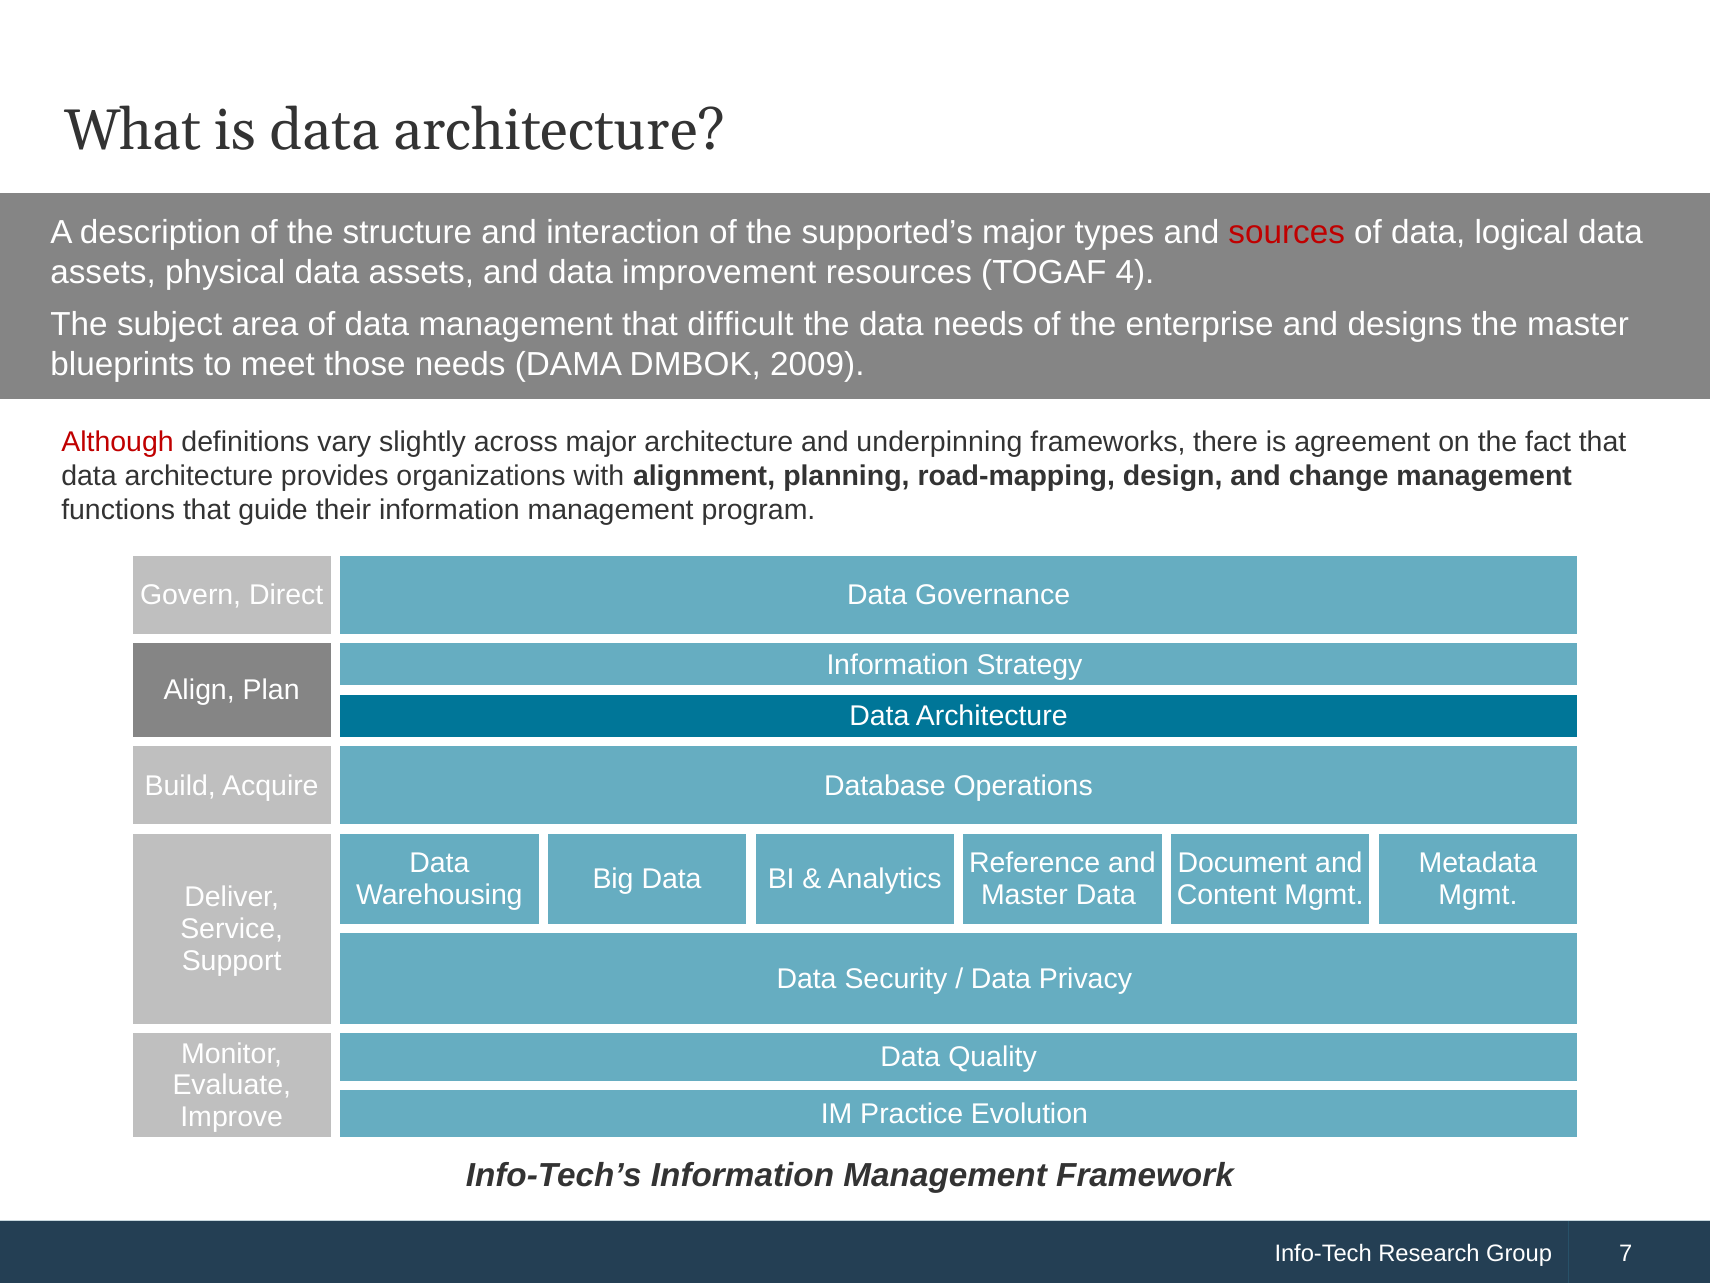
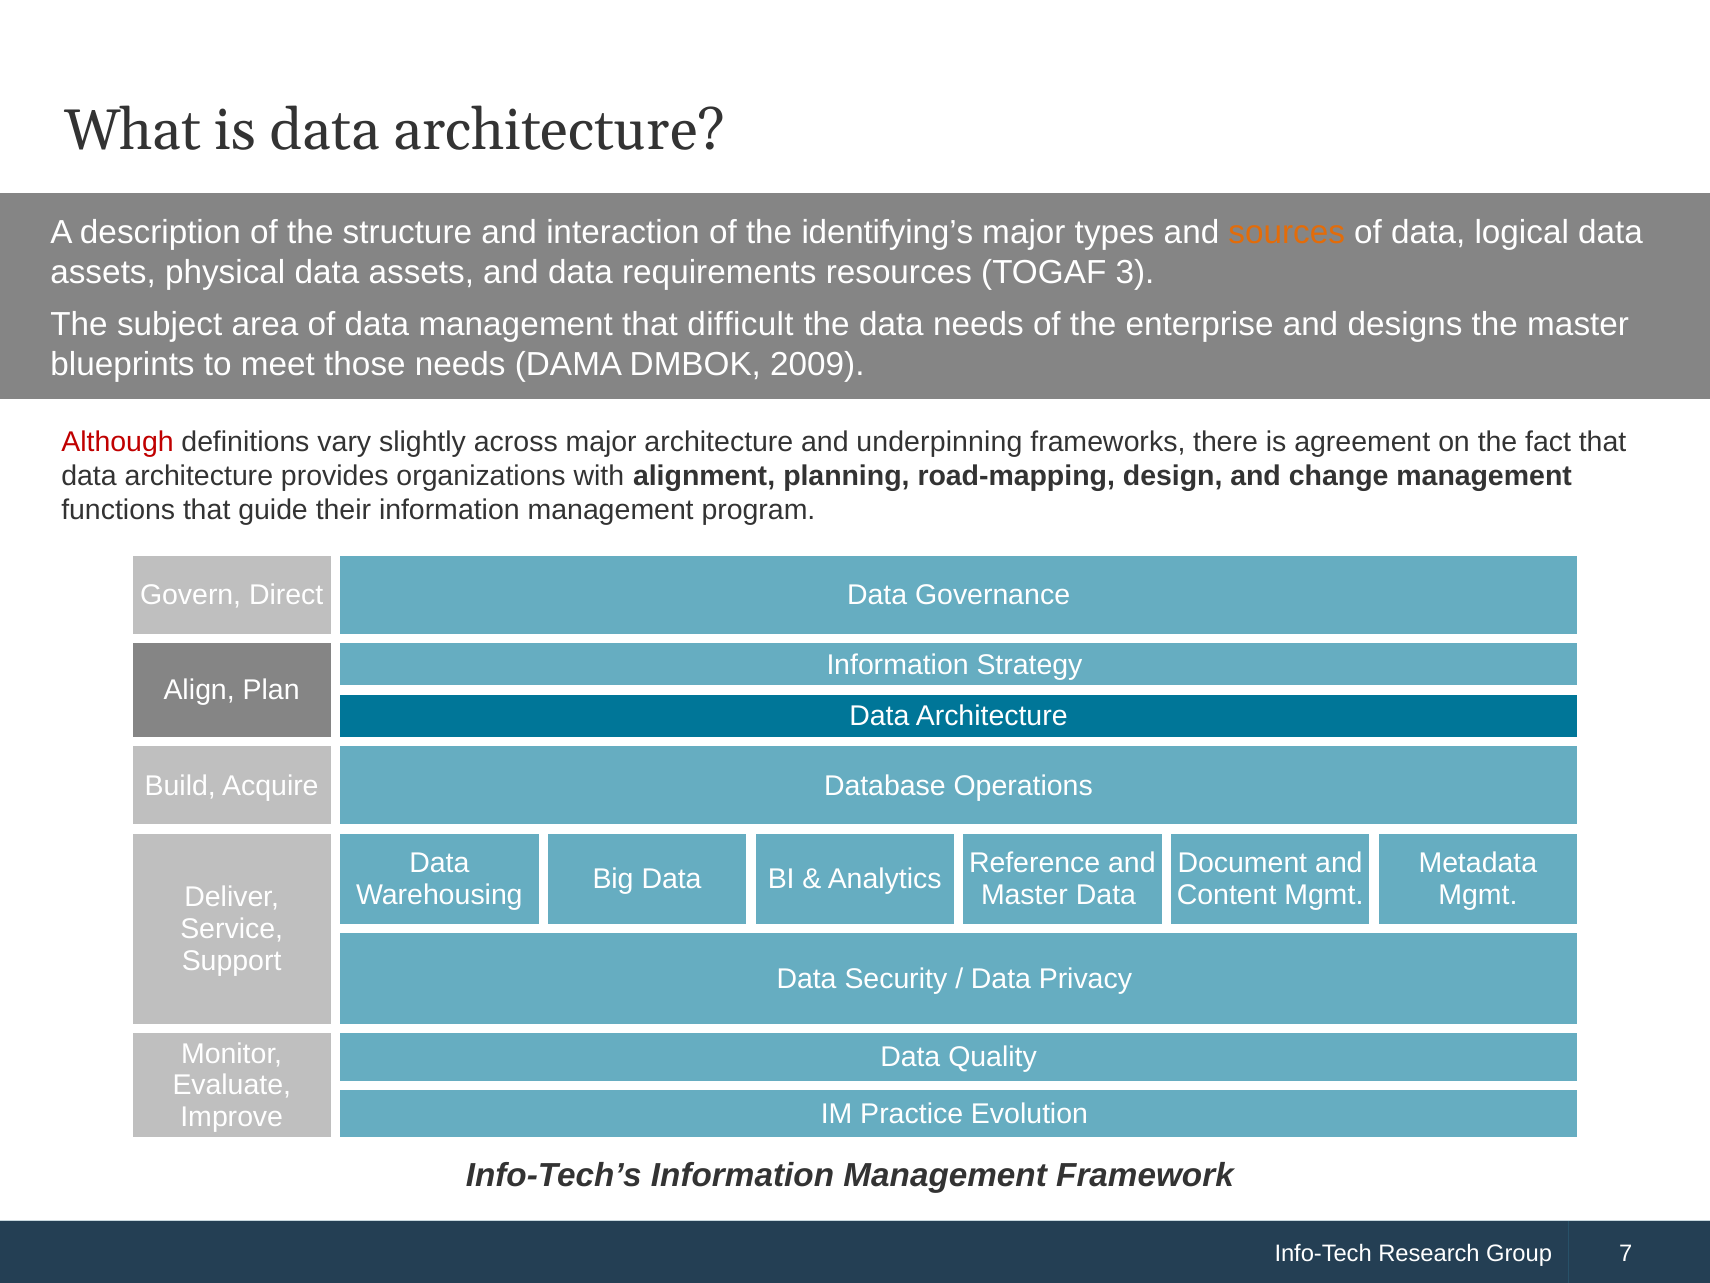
supported’s: supported’s -> identifying’s (887, 232)
sources colour: red -> orange (1287, 232)
improvement: improvement -> requirements (719, 272)
4: 4 -> 3 (1135, 272)
